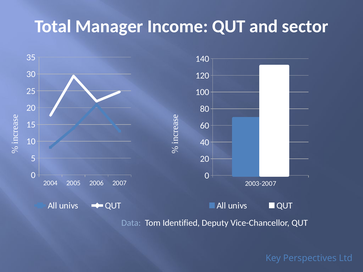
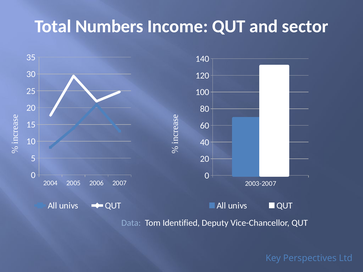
Manager: Manager -> Numbers (109, 26)
